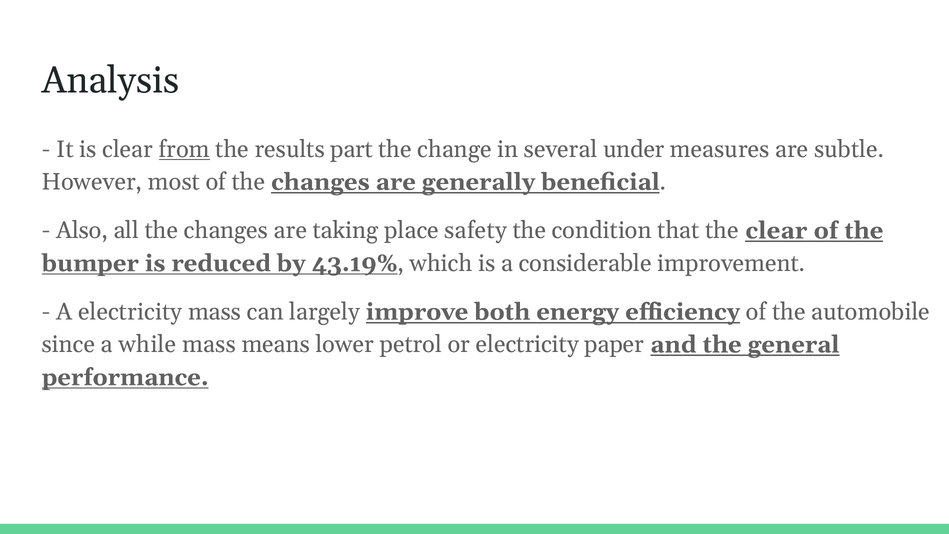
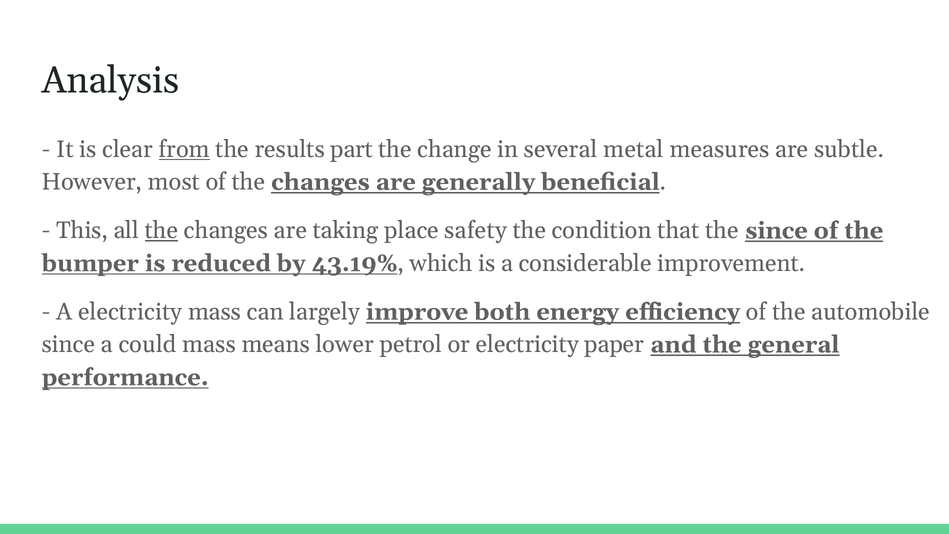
under: under -> metal (634, 149)
Also: Also -> This (82, 231)
the underline: none -> present (162, 231)
the clear: clear -> since (777, 231)
while: while -> could (148, 344)
